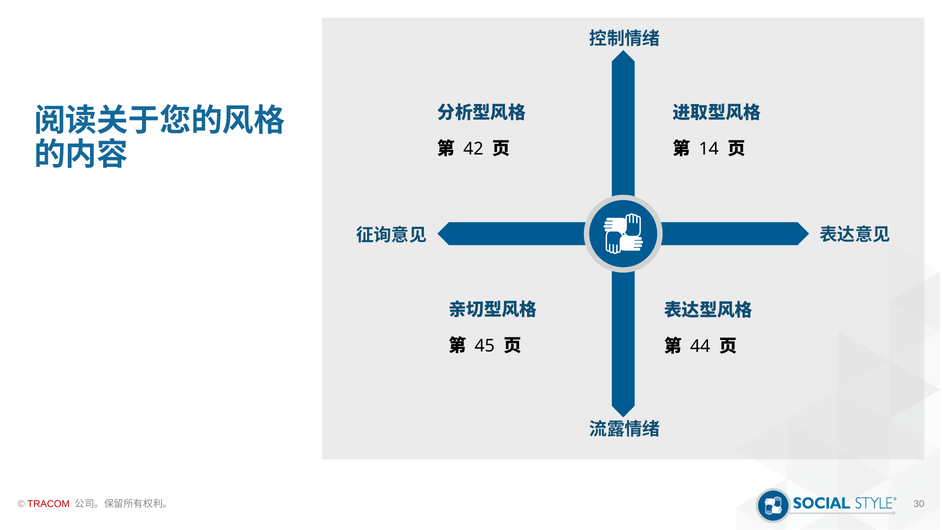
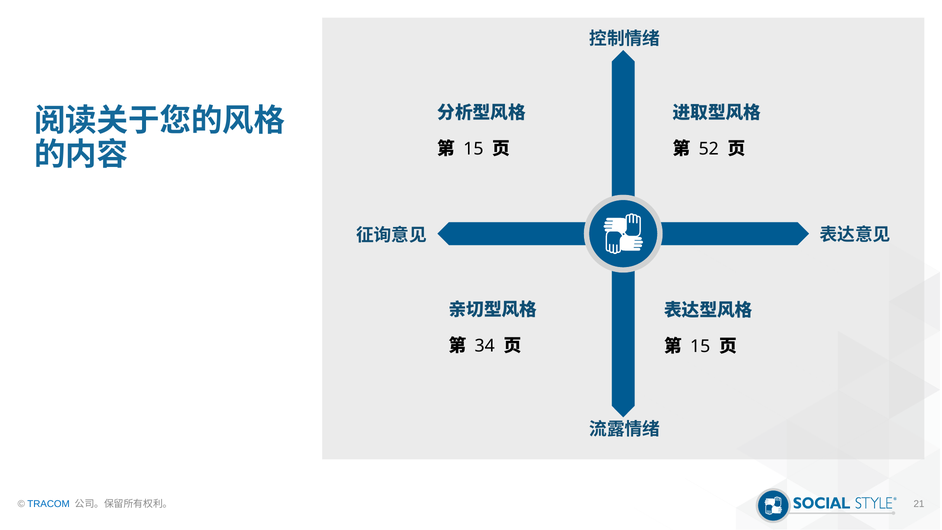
42: 42 -> 15 (473, 149)
14: 14 -> 52 (709, 149)
45: 45 -> 34 (485, 346)
44: 44 -> 15 (700, 346)
TRACOM colour: red -> blue (49, 504)
30: 30 -> 21 (919, 504)
